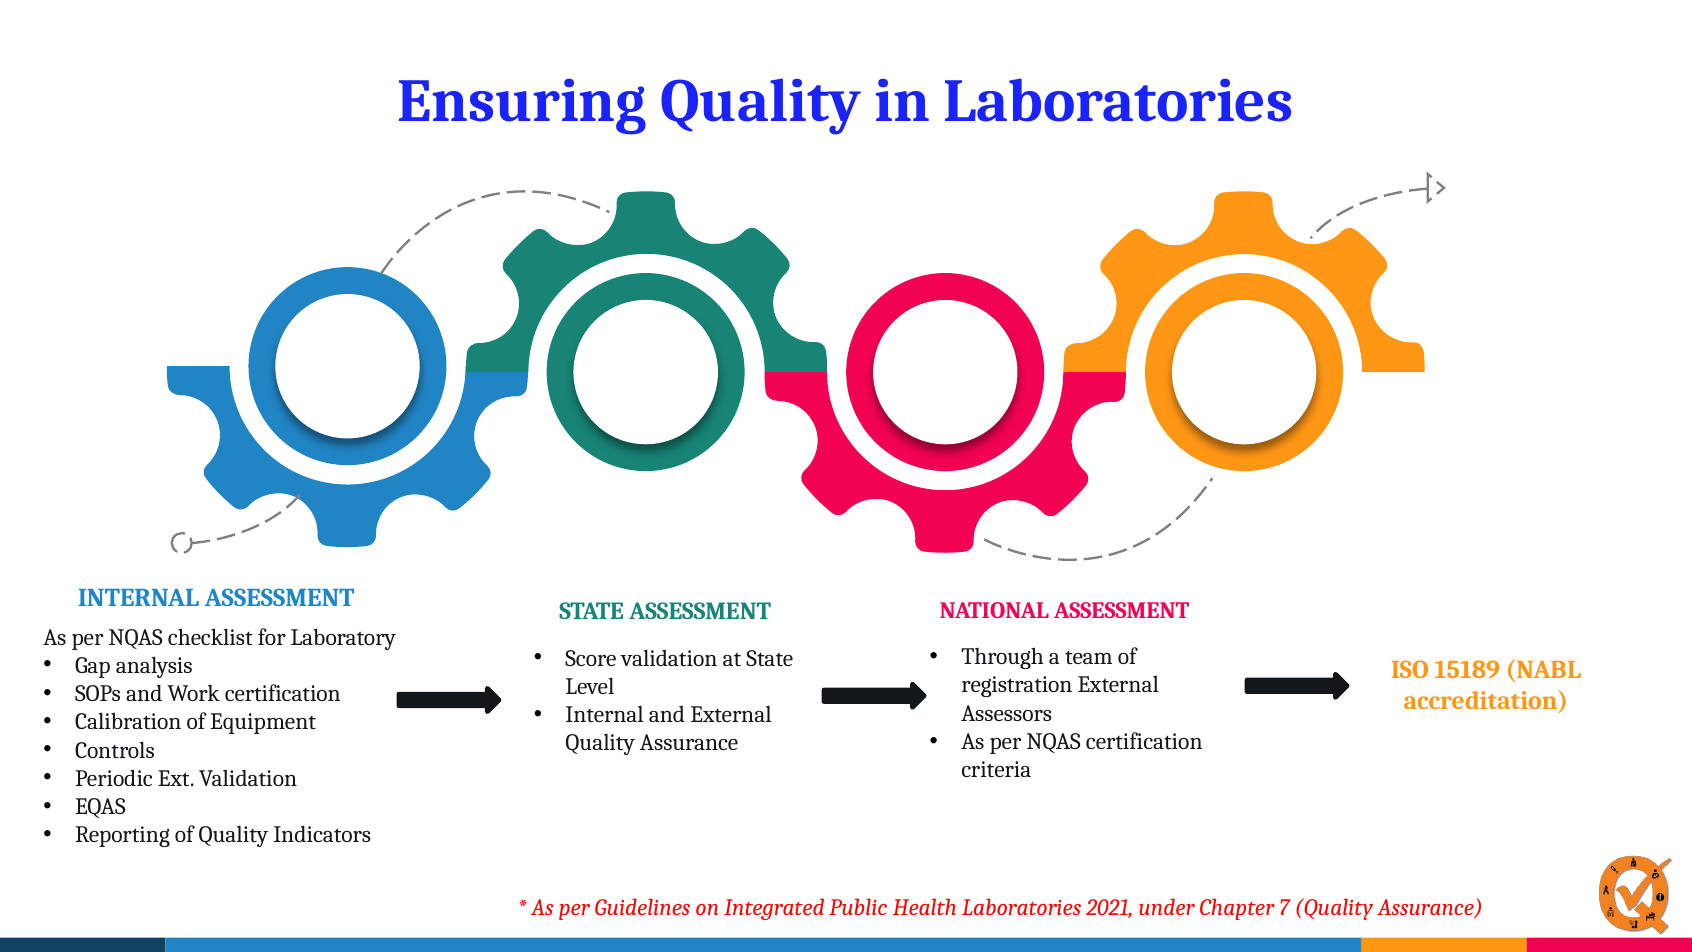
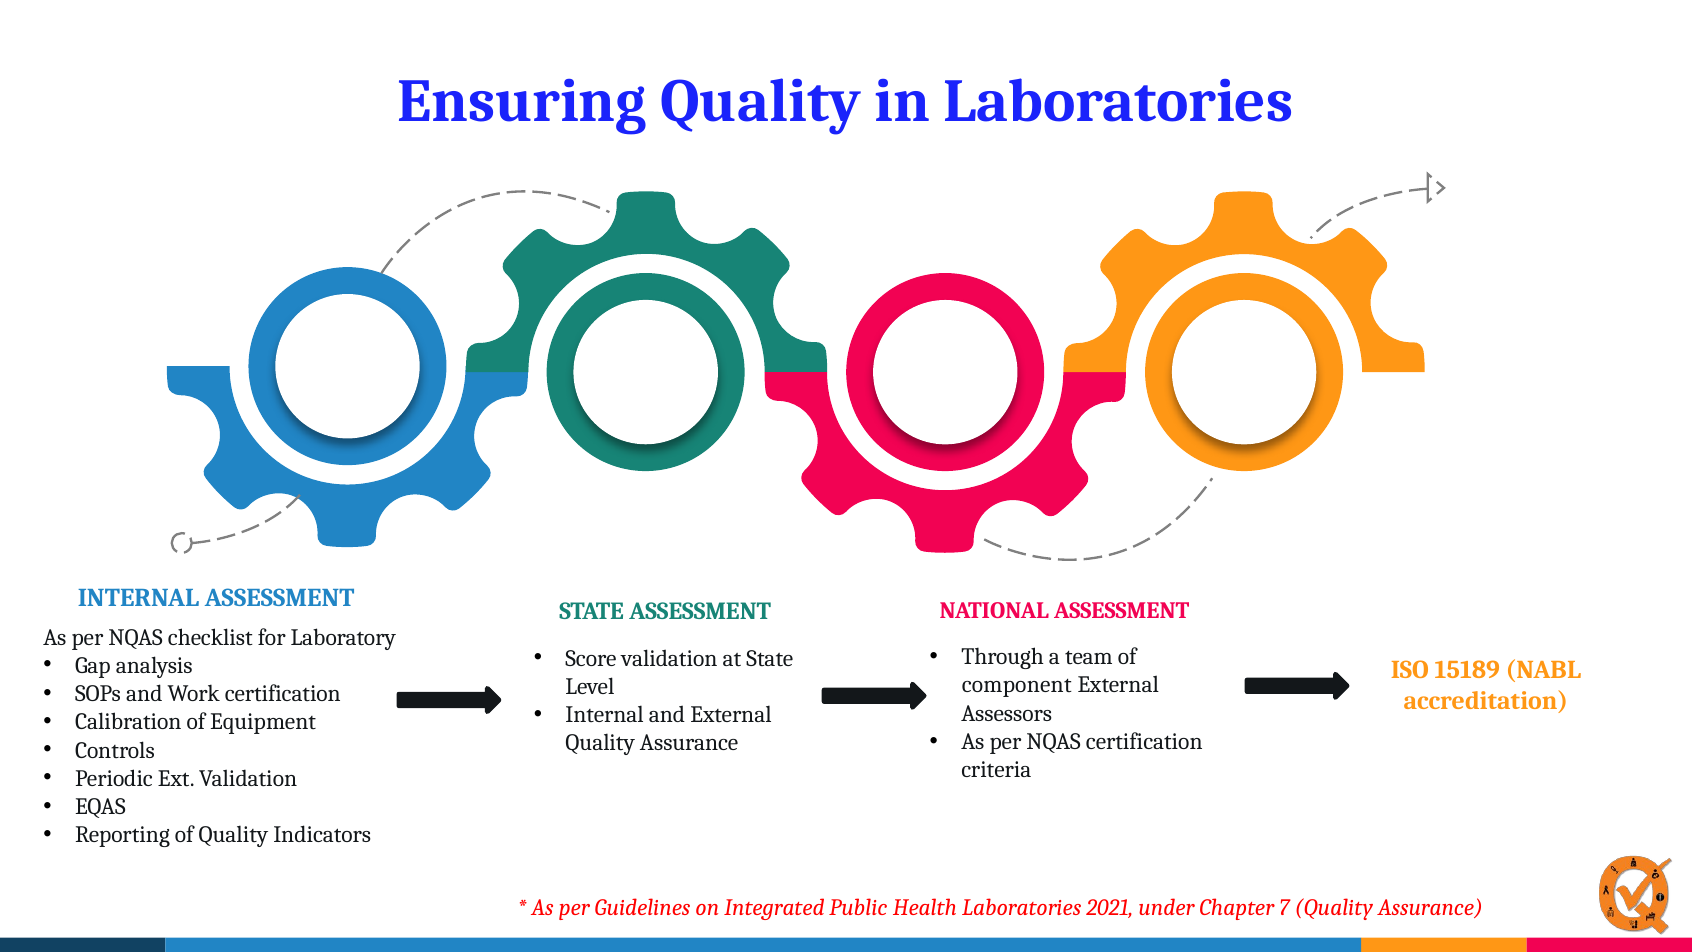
registration: registration -> component (1017, 685)
